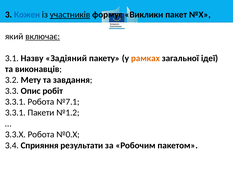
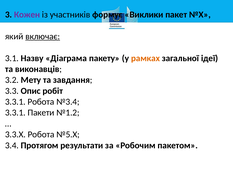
Кожен colour: blue -> purple (27, 15)
участників underline: present -> none (70, 15)
Задіяний: Задіяний -> Діаграма (66, 58)
№7.1: №7.1 -> №3.4 (68, 102)
№0.Х: №0.Х -> №5.Х (68, 134)
Сприяння: Сприяння -> Протягом (40, 145)
